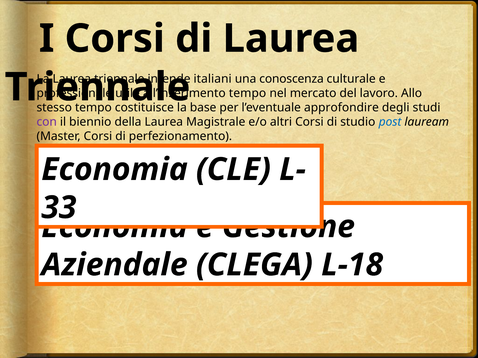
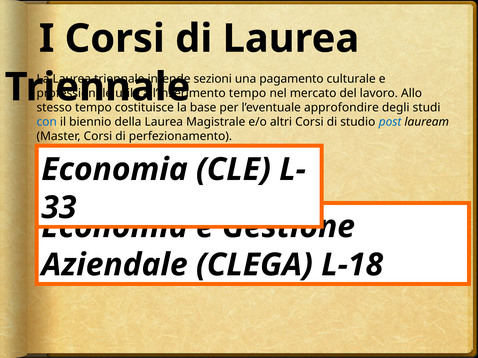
italiani: italiani -> sezioni (213, 79)
conoscenza: conoscenza -> pagamento (291, 79)
con colour: purple -> blue (47, 122)
